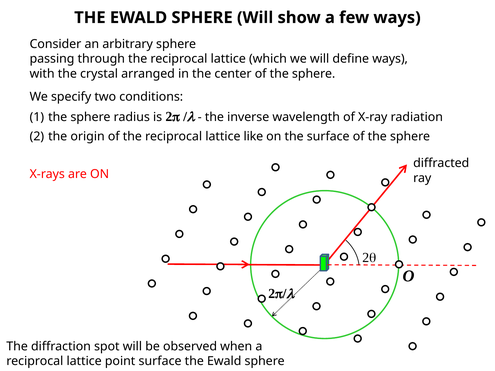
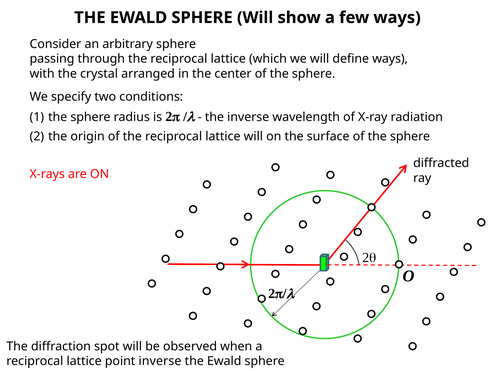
lattice like: like -> will (253, 136)
point surface: surface -> inverse (160, 361)
